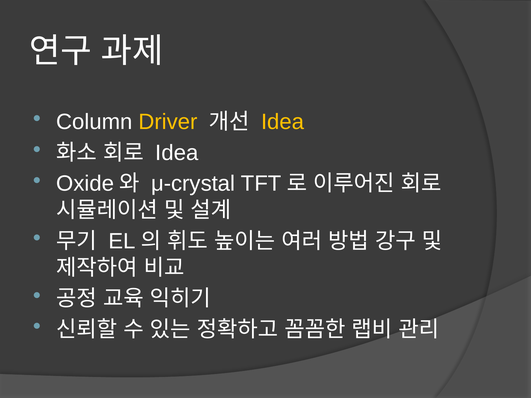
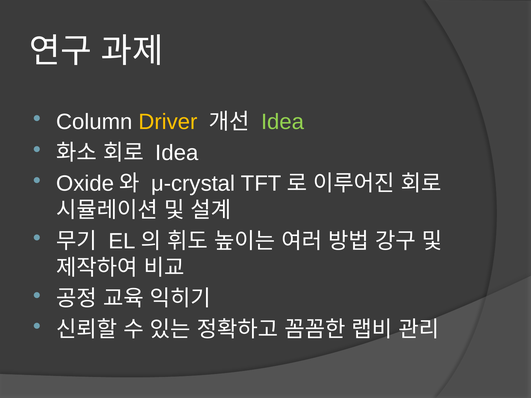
Idea colour: yellow -> light green (283, 122)
